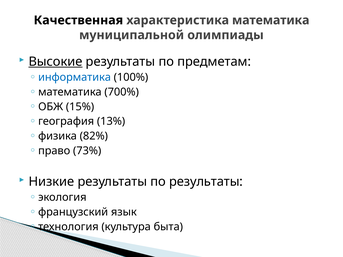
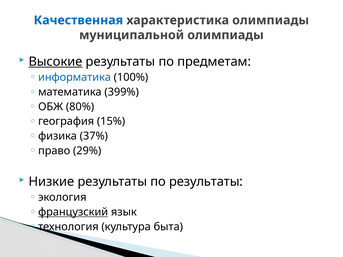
Качественная colour: black -> blue (78, 20)
характеристика математика: математика -> олимпиады (271, 20)
700%: 700% -> 399% (122, 92)
15%: 15% -> 80% (80, 107)
13%: 13% -> 15% (111, 121)
82%: 82% -> 37% (94, 136)
73%: 73% -> 29% (87, 151)
французский underline: none -> present (73, 212)
